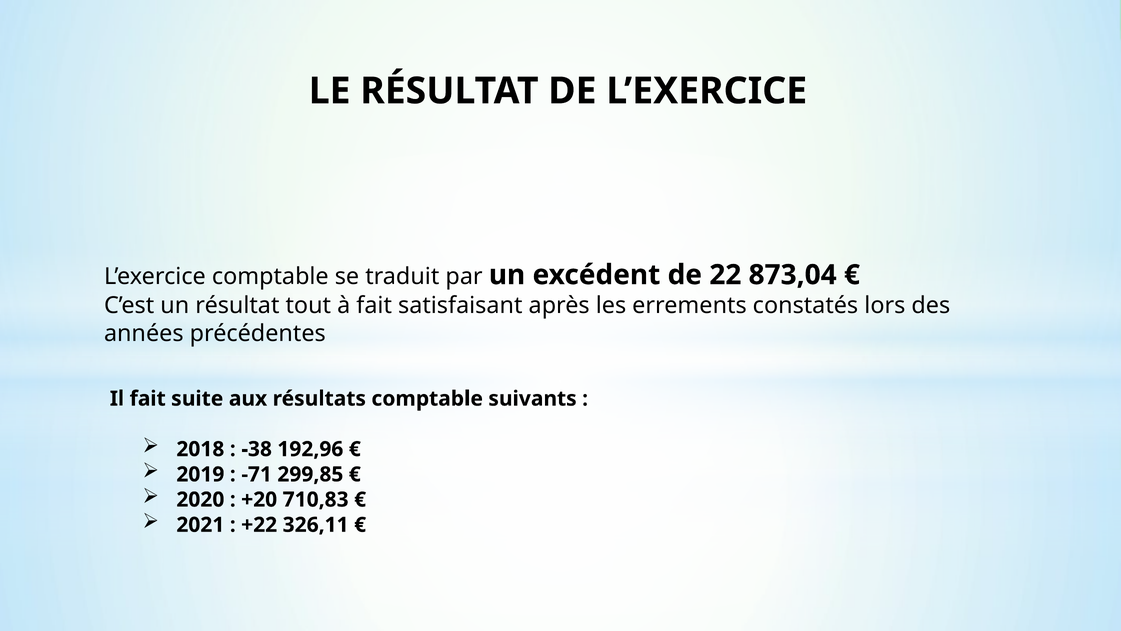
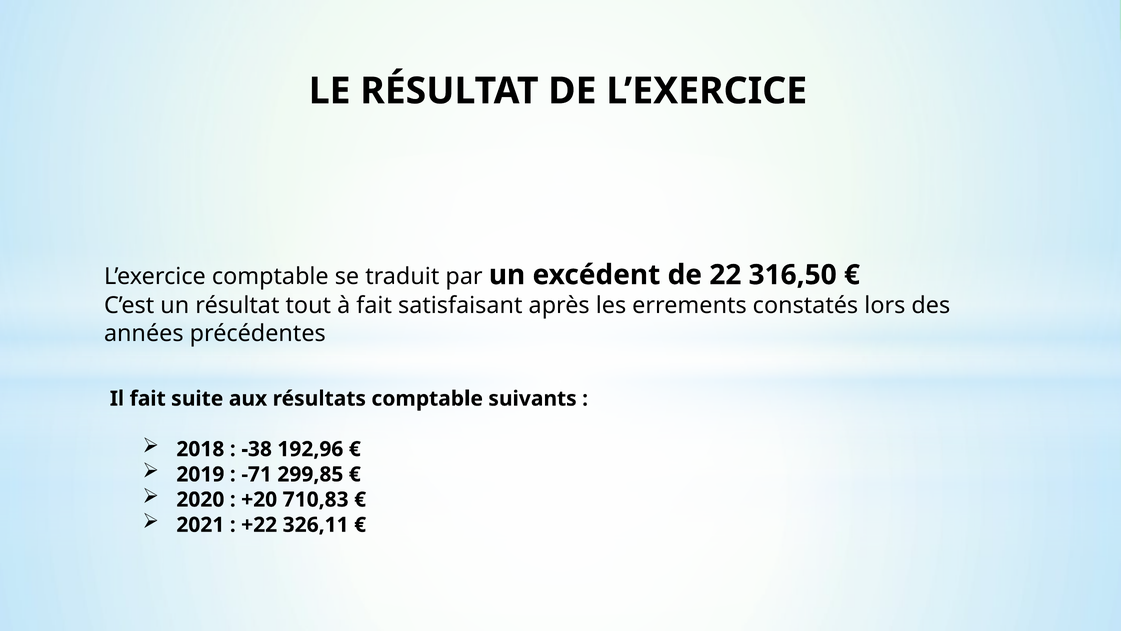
873,04: 873,04 -> 316,50 (793, 275)
